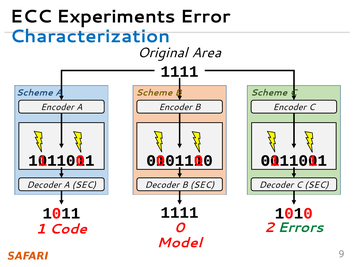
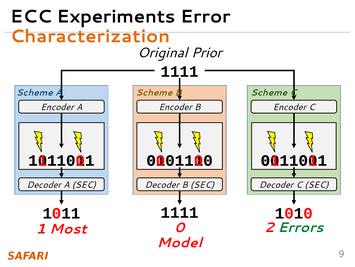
Characterization colour: blue -> orange (90, 36)
Area: Area -> Prior (207, 53)
Code: Code -> Most (68, 228)
